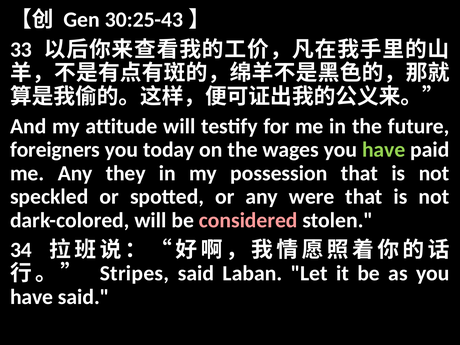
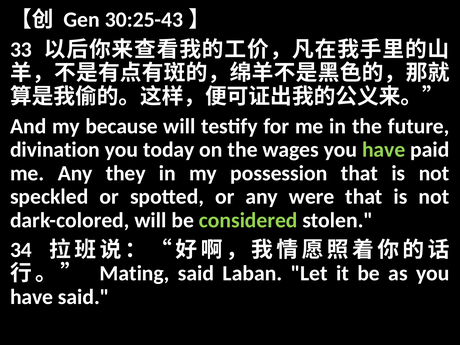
attitude: attitude -> because (122, 126)
foreigners: foreigners -> divination (55, 150)
considered colour: pink -> light green (248, 220)
Stripes: Stripes -> Mating (135, 273)
